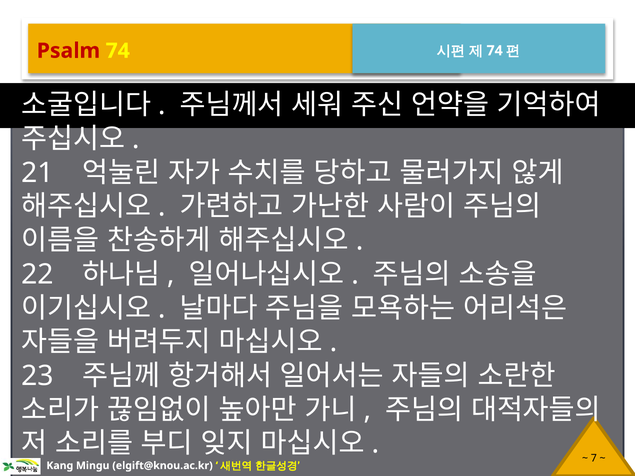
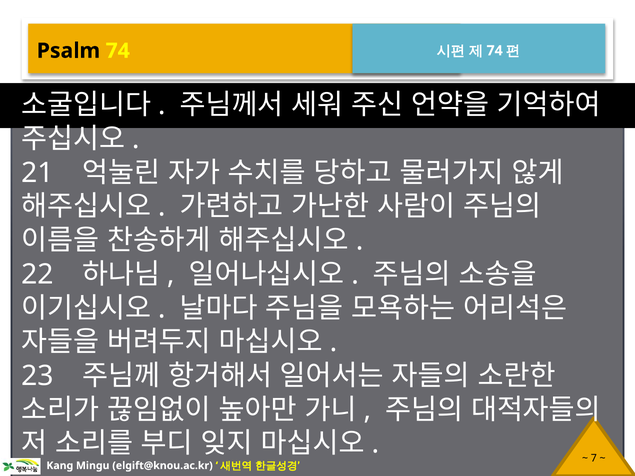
Psalm colour: red -> black (68, 51)
